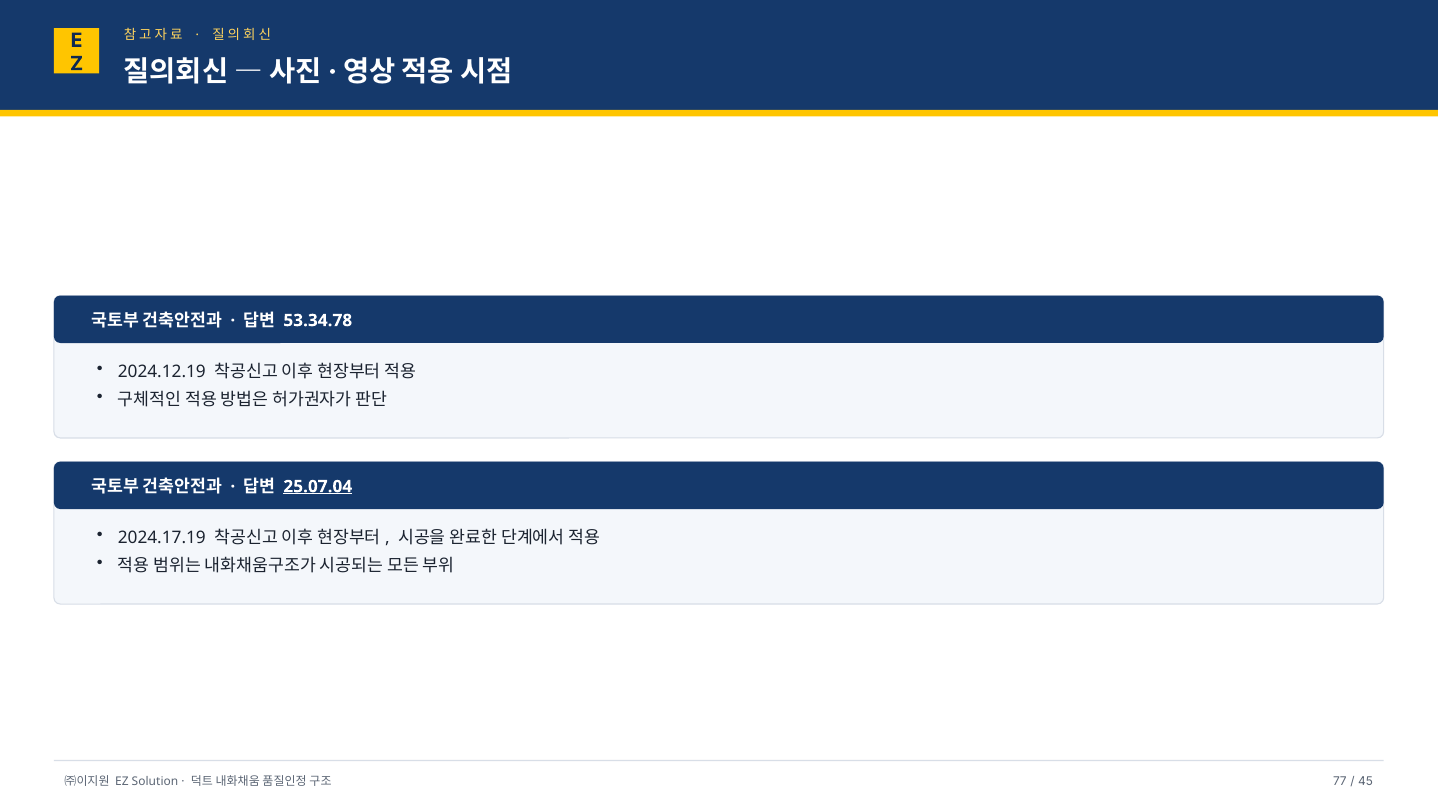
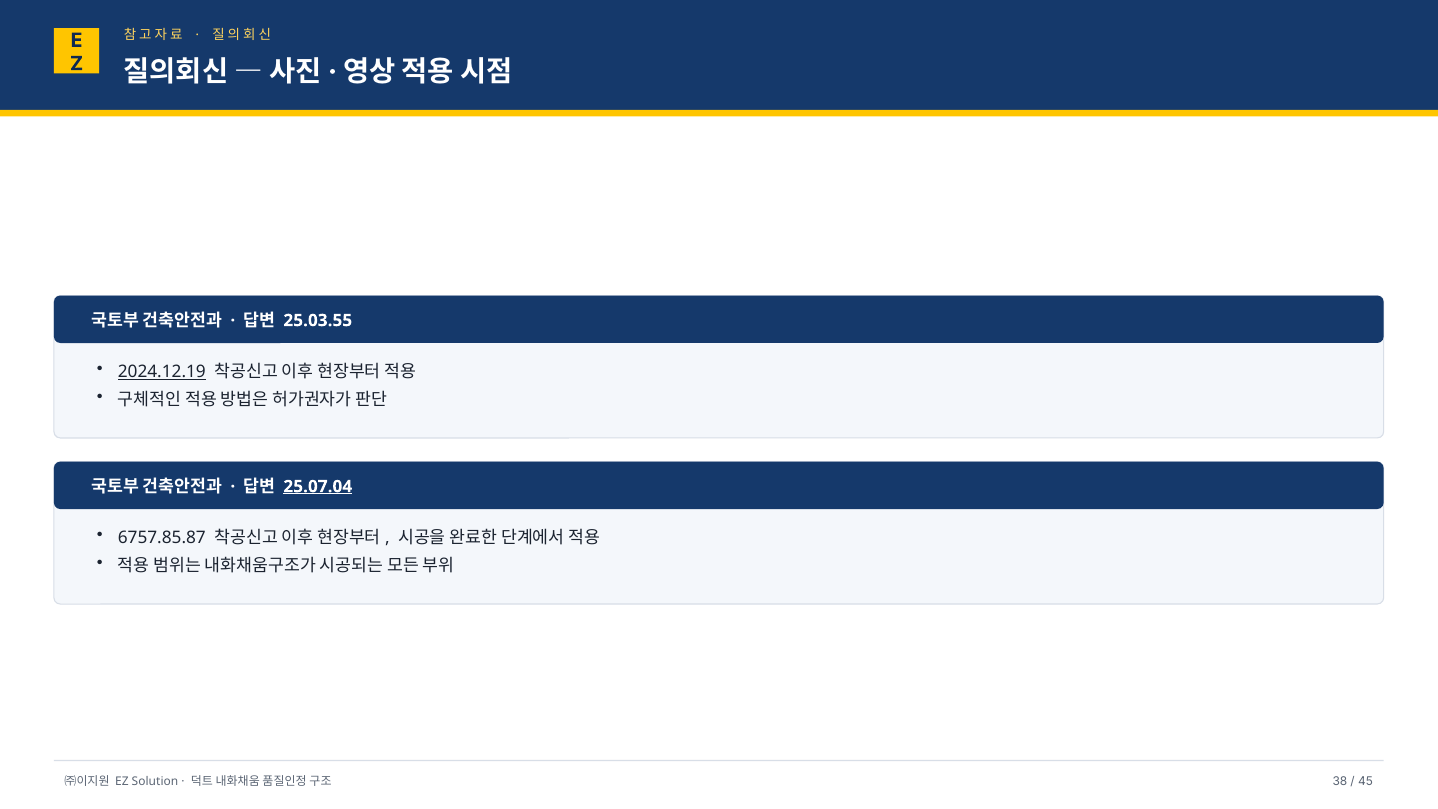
53.34.78: 53.34.78 -> 25.03.55 (318, 320)
2024.12.19 underline: none -> present (162, 372)
2024.17.19: 2024.17.19 -> 6757.85.87 (162, 538)
77: 77 -> 38 (1340, 782)
